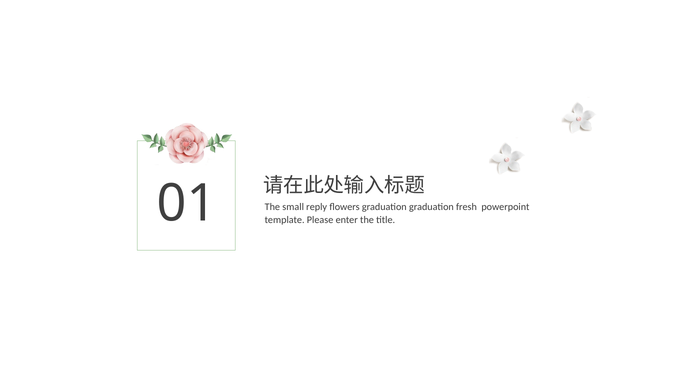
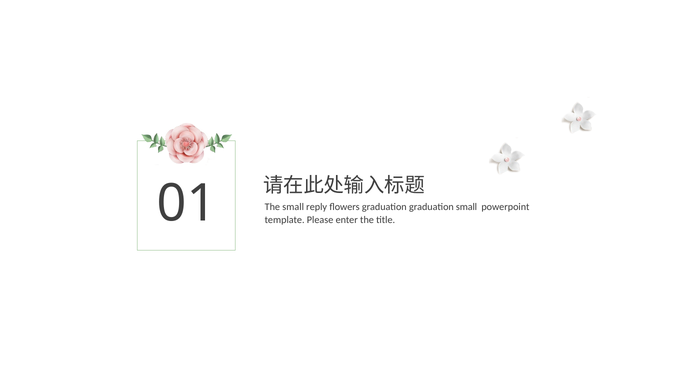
graduation fresh: fresh -> small (466, 207)
